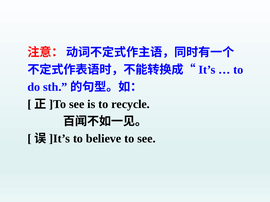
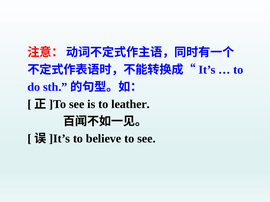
recycle: recycle -> leather (131, 104)
